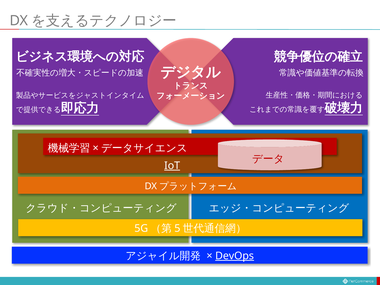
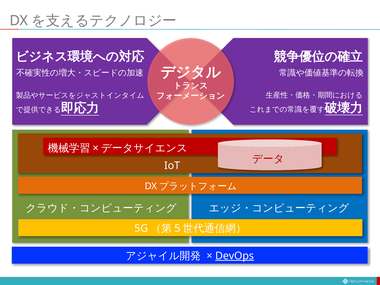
IoT underline: present -> none (172, 166)
